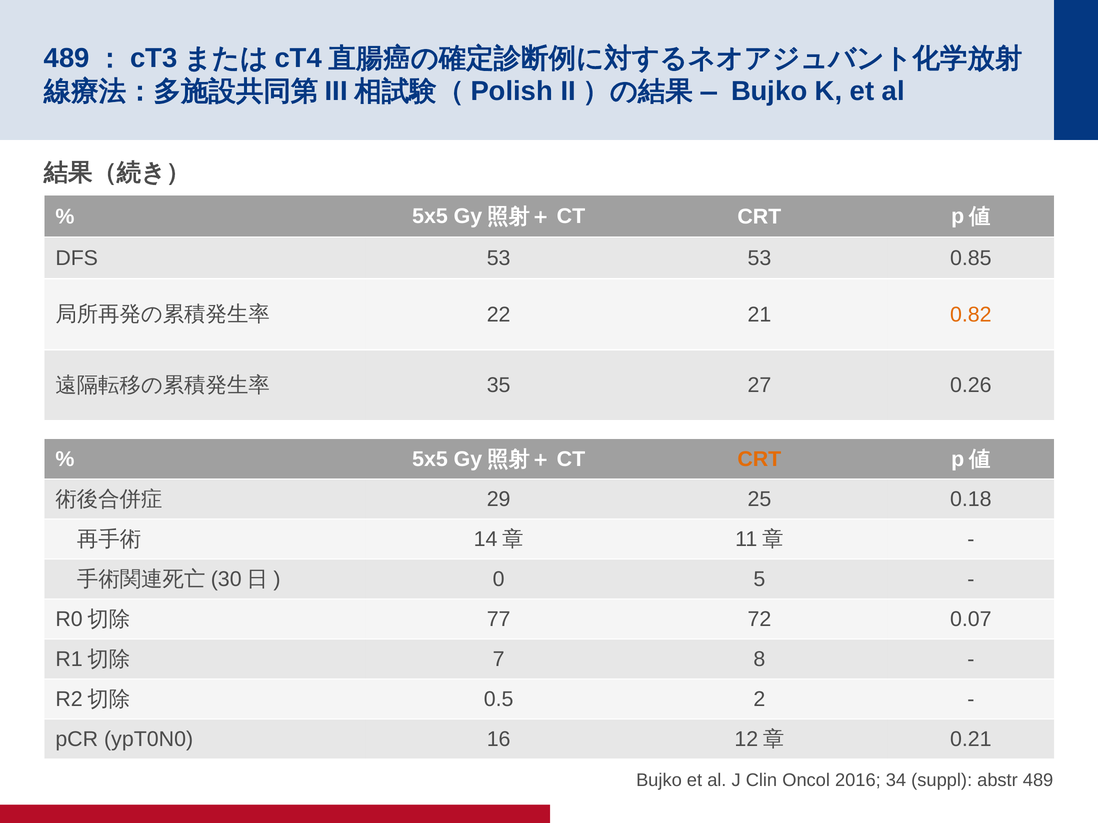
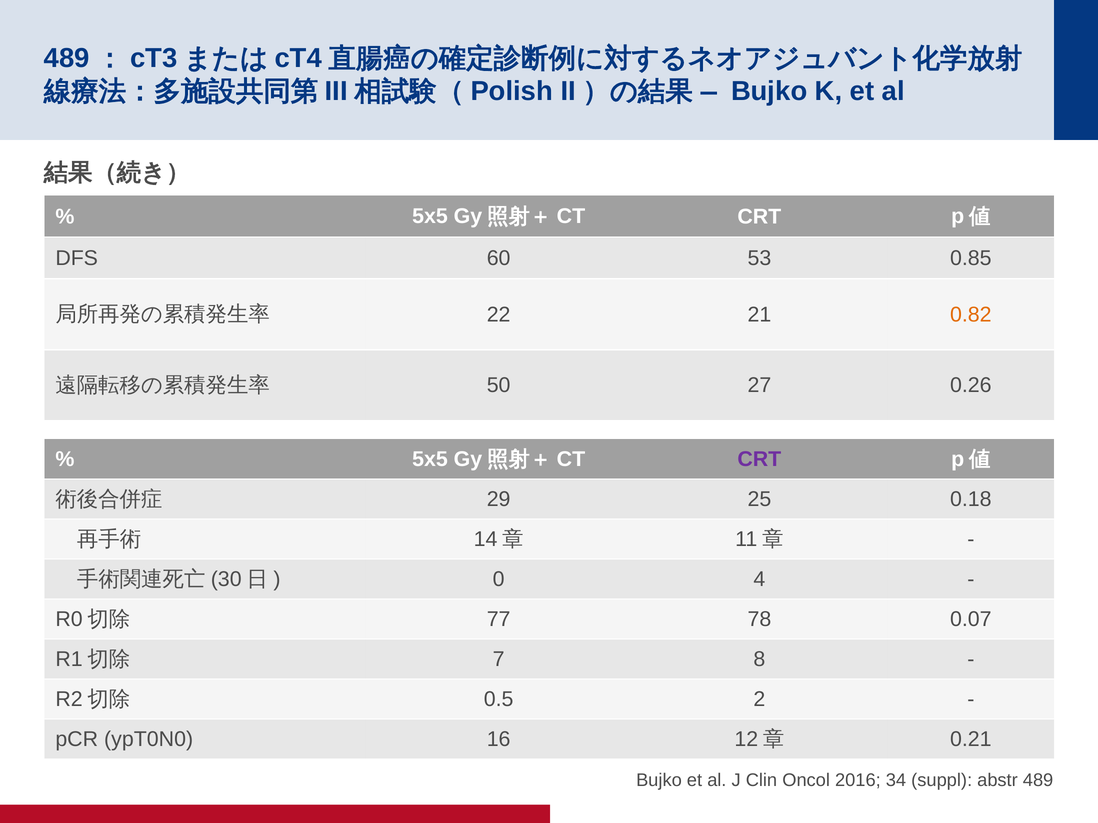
DFS 53: 53 -> 60 (499, 258)
35: 35 -> 50 (499, 386)
CRT colour: orange -> purple (759, 460)
5: 5 -> 4 (759, 580)
72: 72 -> 78 (759, 620)
